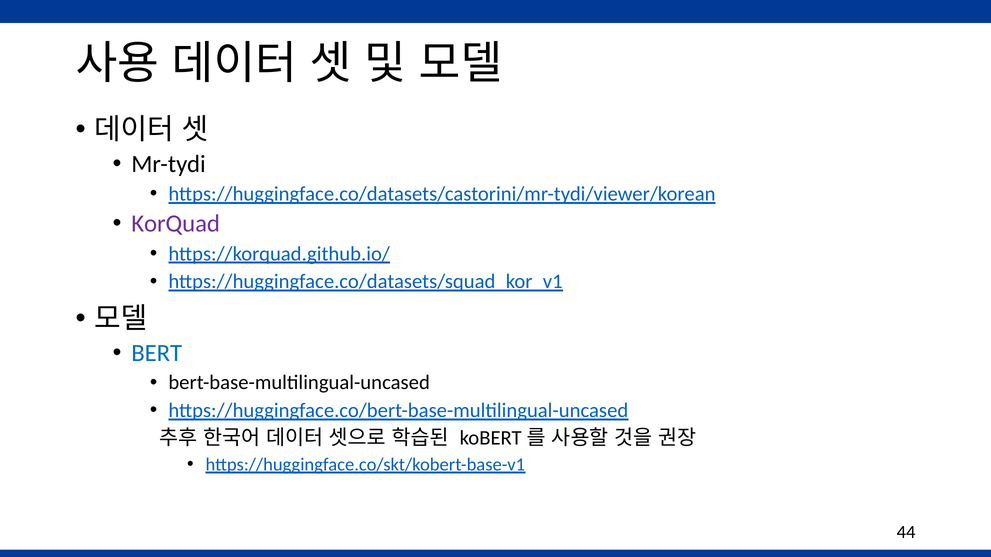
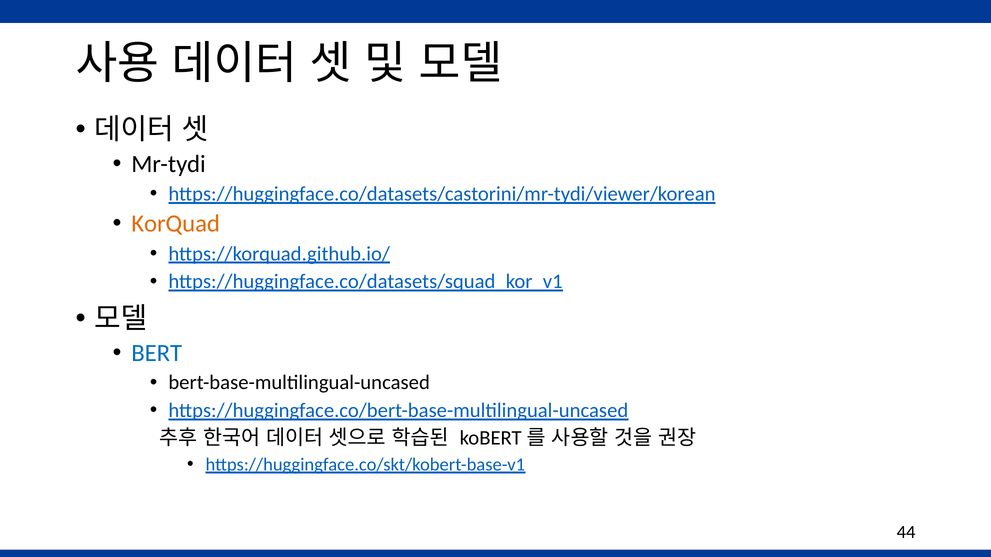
KorQuad colour: purple -> orange (176, 224)
